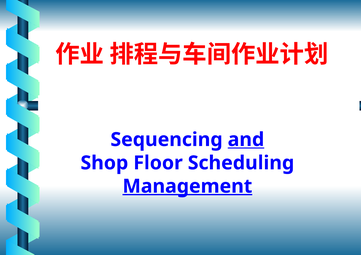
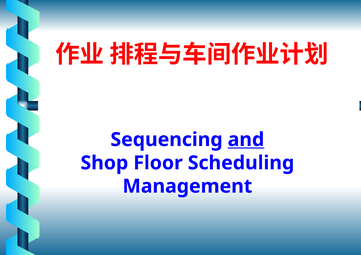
Management underline: present -> none (187, 186)
